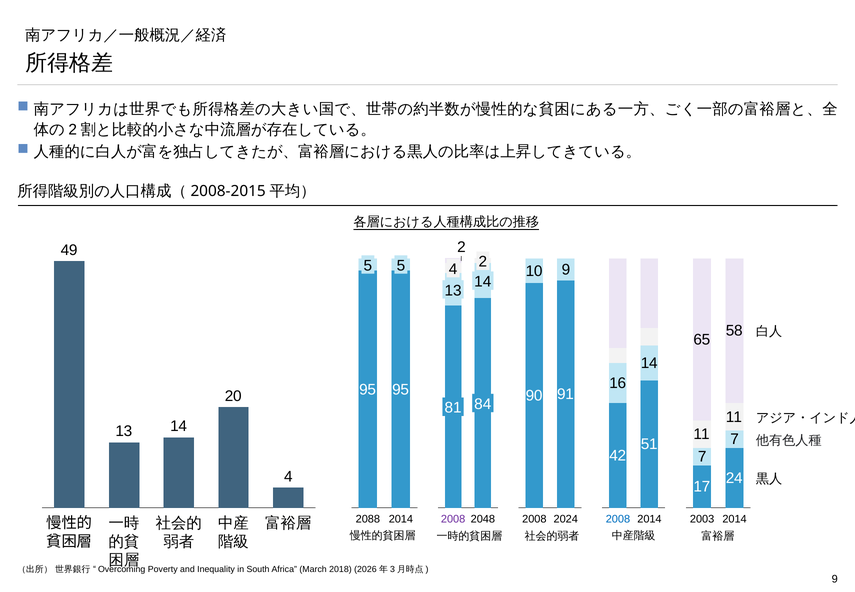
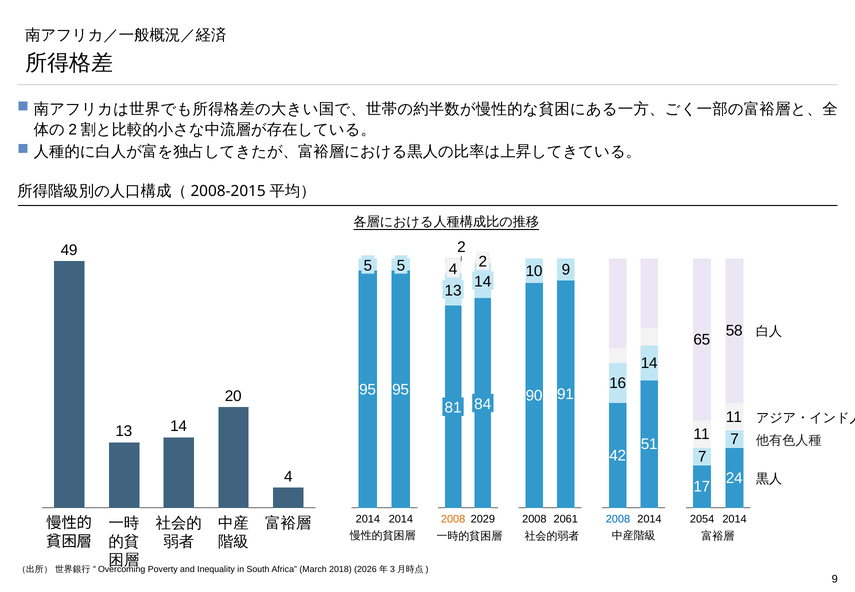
2088: 2088 -> 2014 (368, 519)
2008 colour: purple -> orange (453, 519)
2048: 2048 -> 2029 (483, 519)
2024: 2024 -> 2061 (566, 519)
2003: 2003 -> 2054 (702, 519)
